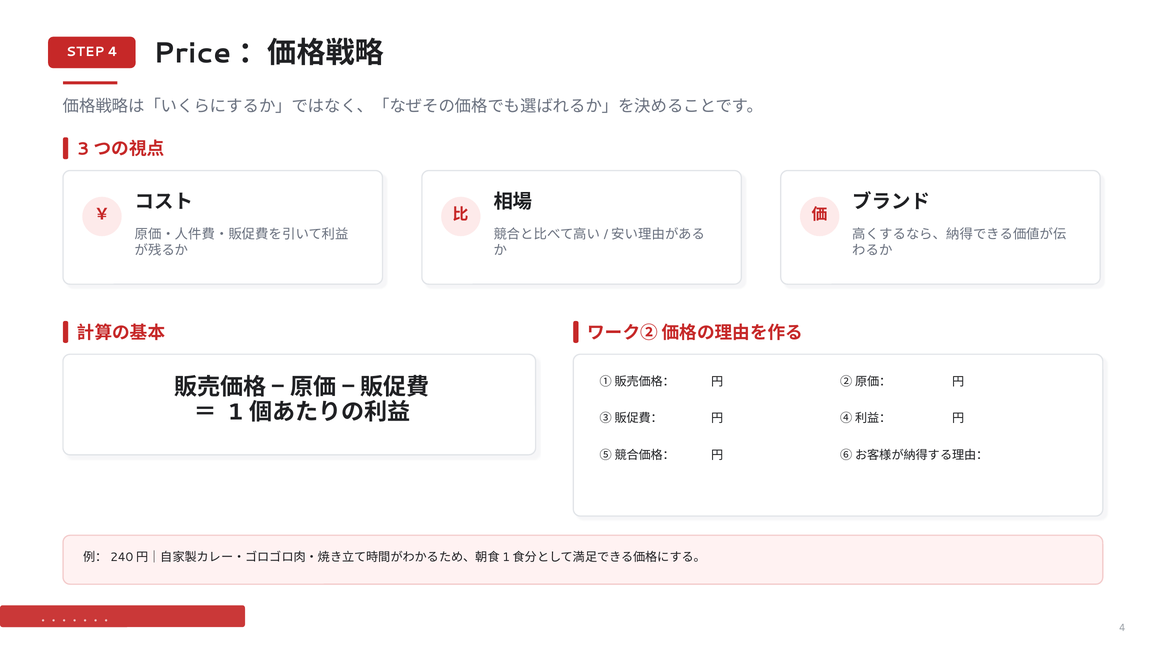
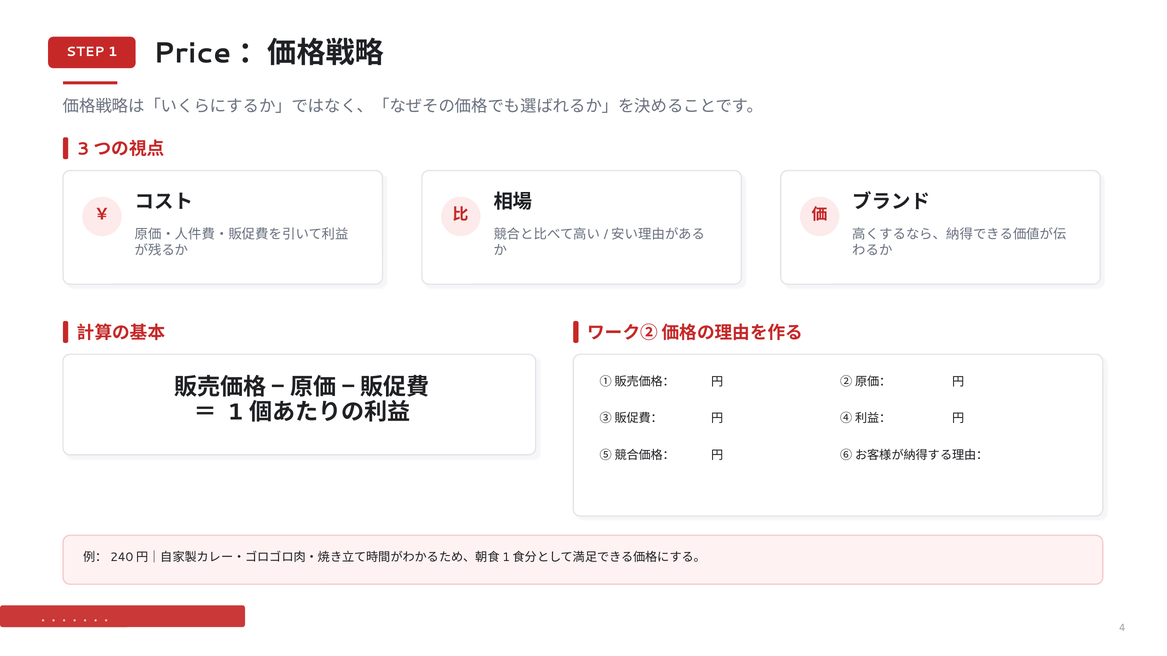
STEP 4: 4 -> 1 (113, 52)
